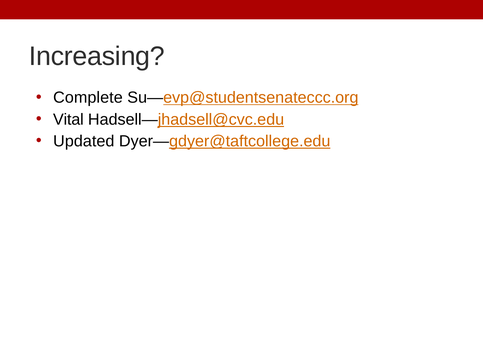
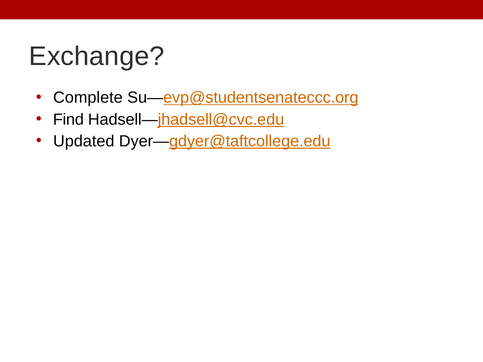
Increasing: Increasing -> Exchange (97, 56)
Vital: Vital -> Find (68, 119)
